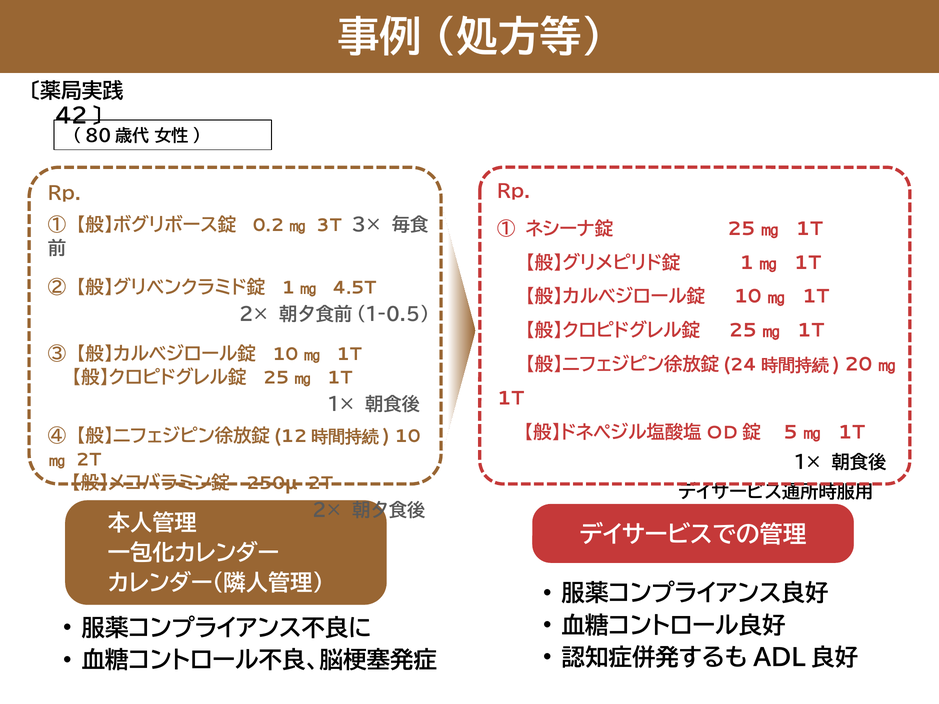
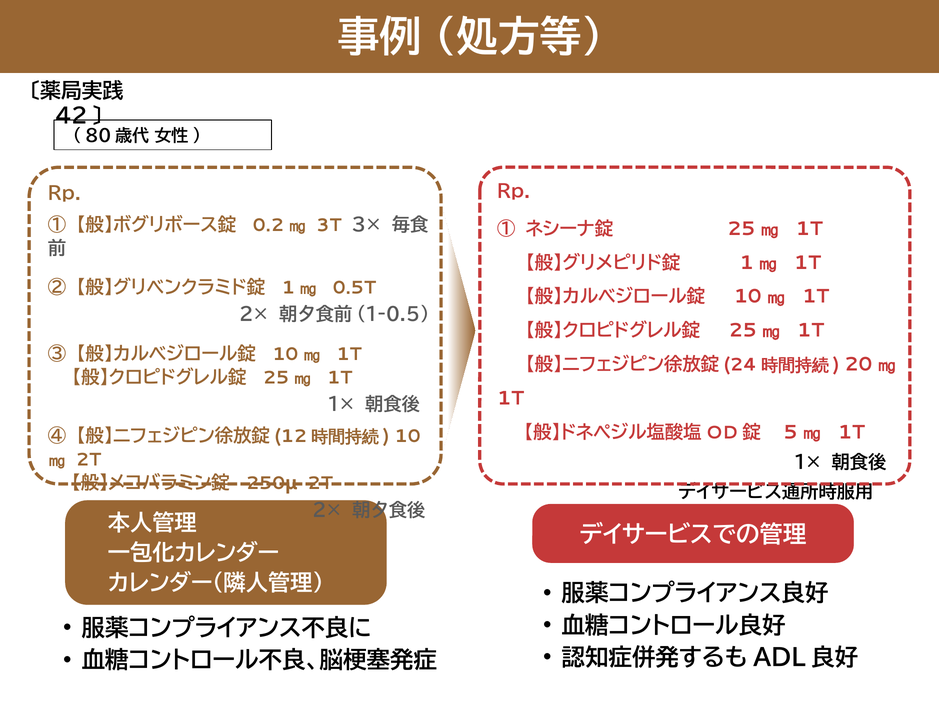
4.5T: 4.5T -> 0.5T (354, 288)
